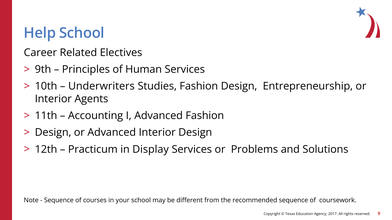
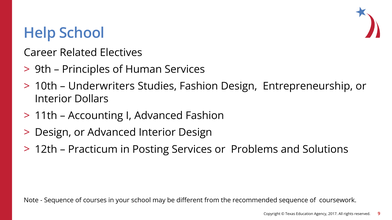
Agents: Agents -> Dollars (91, 99)
Display: Display -> Posting (151, 150)
